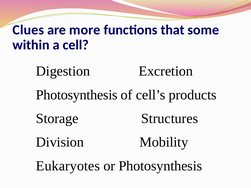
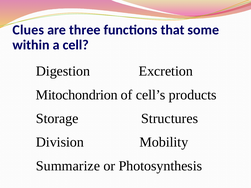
more: more -> three (85, 30)
Photosynthesis: Photosynthesis -> Mitochondrion (77, 95)
Eukaryotes: Eukaryotes -> Summarize (68, 166)
